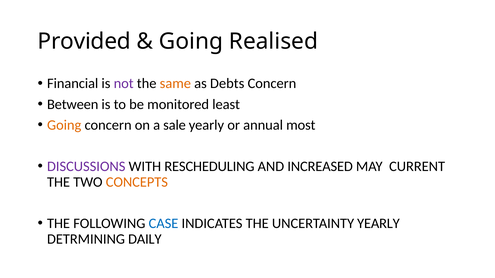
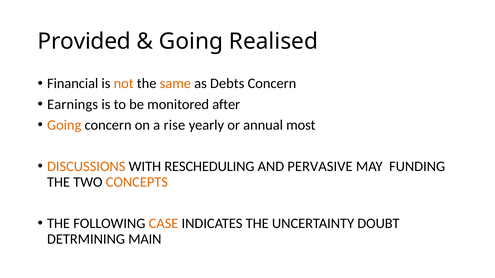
not colour: purple -> orange (124, 84)
Between: Between -> Earnings (73, 104)
least: least -> after (226, 104)
sale: sale -> rise (174, 125)
DISCUSSIONS colour: purple -> orange (86, 167)
INCREASED: INCREASED -> PERVASIVE (320, 167)
CURRENT: CURRENT -> FUNDING (417, 167)
CASE colour: blue -> orange (164, 224)
UNCERTAINTY YEARLY: YEARLY -> DOUBT (378, 224)
DAILY: DAILY -> MAIN (145, 239)
